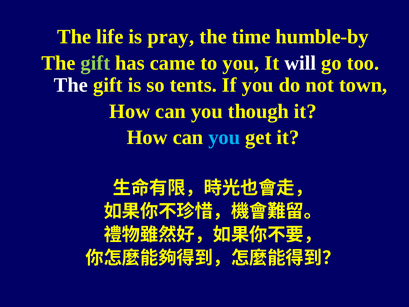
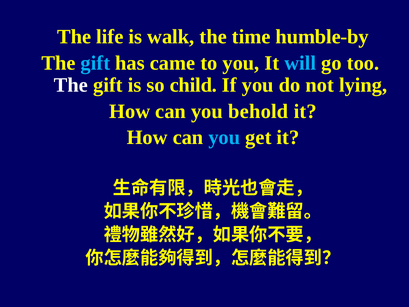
pray: pray -> walk (171, 37)
gift colour: light green -> light blue (95, 63)
will colour: white -> light blue (300, 63)
tents: tents -> child (193, 85)
town: town -> lying (363, 85)
though: though -> behold (258, 111)
